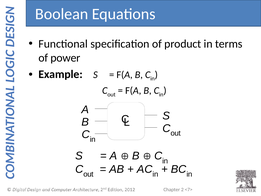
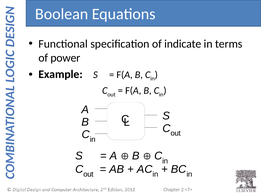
product: product -> indicate (183, 44)
